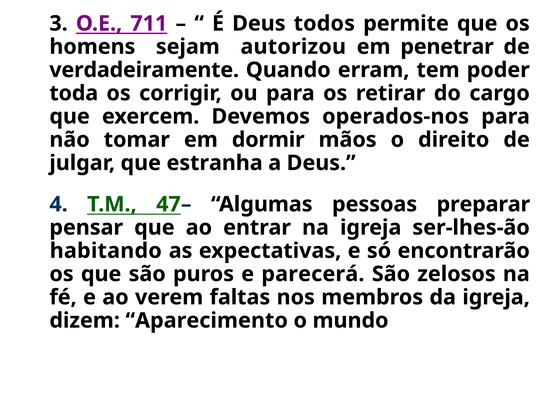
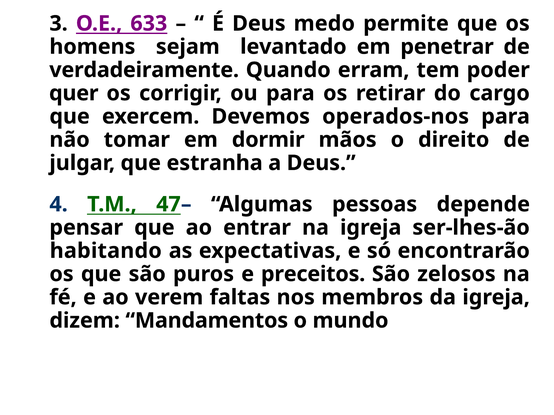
711: 711 -> 633 (149, 24)
todos: todos -> medo (324, 24)
autorizou: autorizou -> levantado (293, 47)
toda: toda -> quer (74, 93)
preparar: preparar -> depende (483, 205)
parecerá: parecerá -> preceitos (313, 274)
Aparecimento: Aparecimento -> Mandamentos (207, 321)
